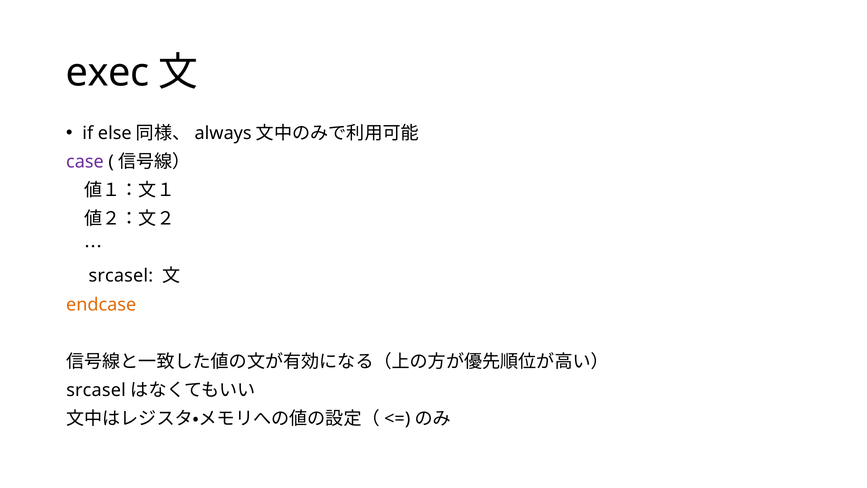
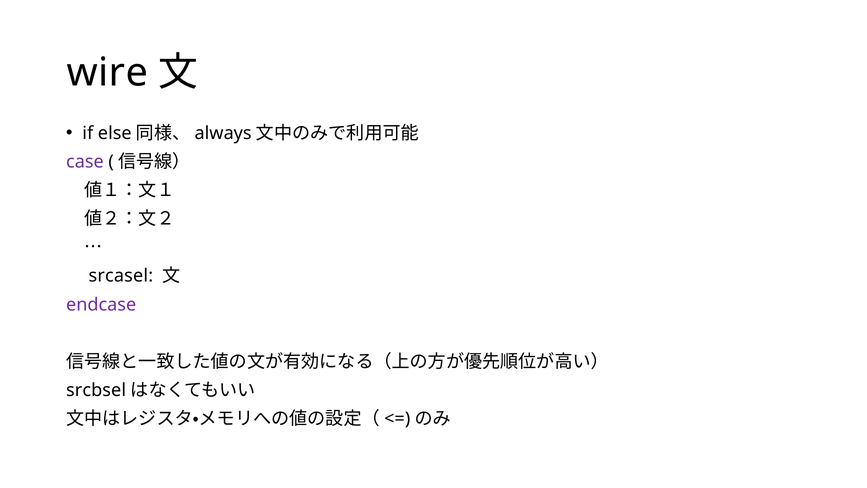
exec: exec -> wire (107, 73)
endcase colour: orange -> purple (101, 304)
srcasel: srcasel -> srcbsel (96, 390)
